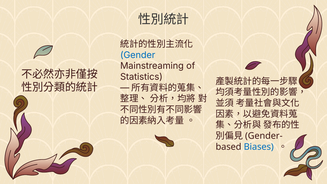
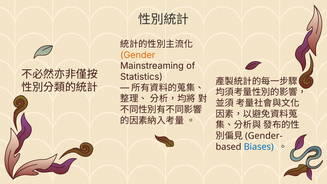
Gender colour: blue -> orange (138, 55)
